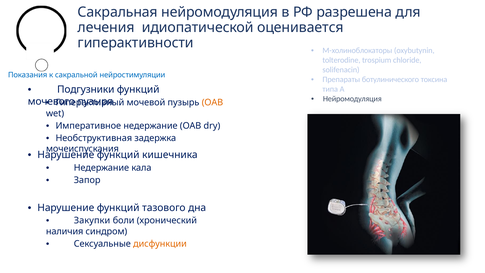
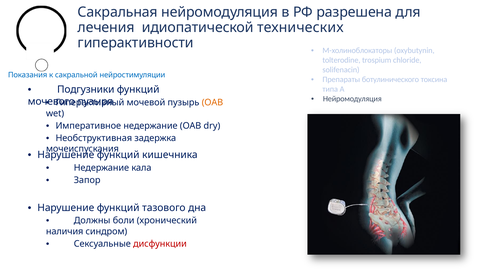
оценивается: оценивается -> технических (300, 27)
Закупки: Закупки -> Должны (92, 220)
дисфункции colour: orange -> red (160, 244)
